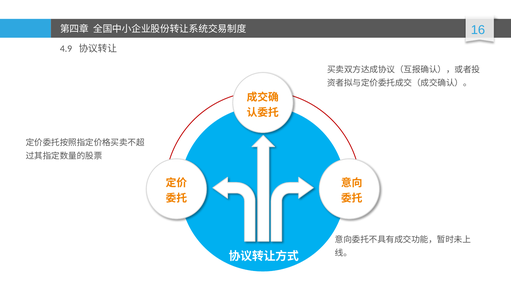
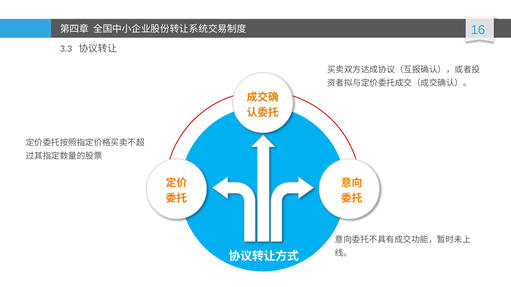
4.9: 4.9 -> 3.3 (66, 49)
